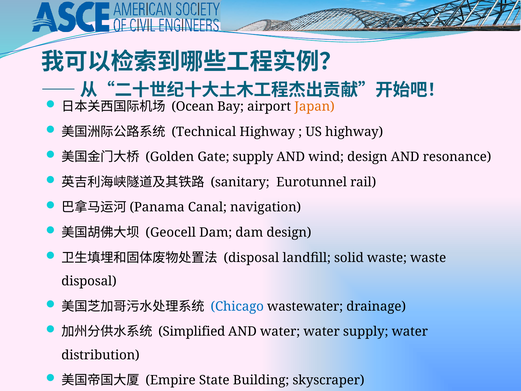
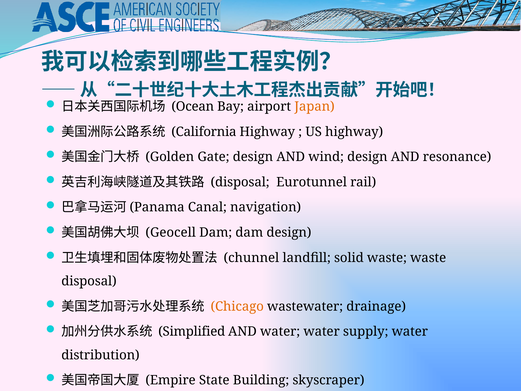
Technical: Technical -> California (204, 132)
Gate supply: supply -> design (253, 157)
sanitary: sanitary -> disposal (240, 182)
disposal: disposal -> chunnel (251, 258)
Chicago colour: blue -> orange (237, 306)
